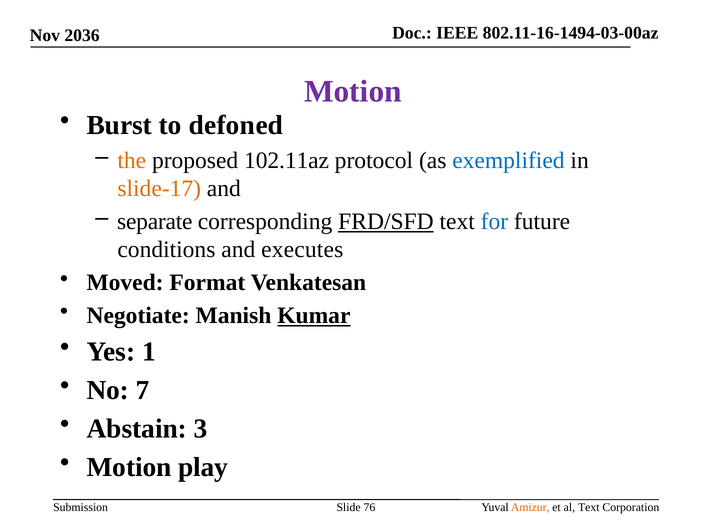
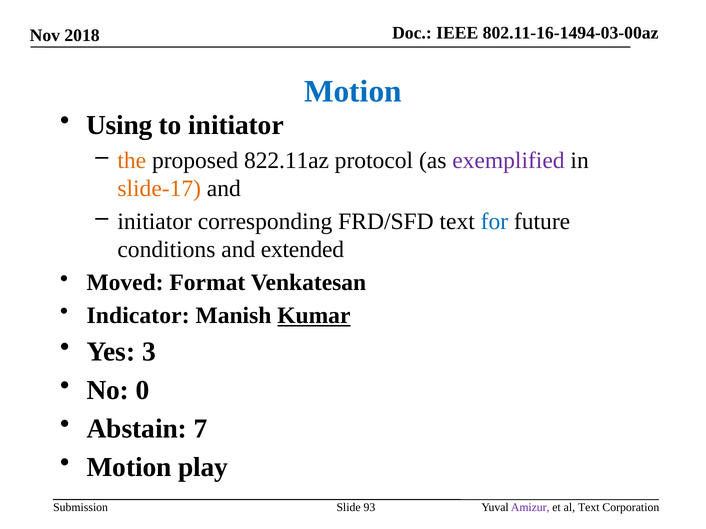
2036: 2036 -> 2018 (82, 35)
Motion colour: purple -> blue (353, 91)
Burst: Burst -> Using (119, 125)
to defoned: defoned -> initiator (236, 125)
102.11az: 102.11az -> 822.11az (287, 161)
exemplified colour: blue -> purple (508, 161)
separate: separate -> initiator (155, 222)
FRD/SFD underline: present -> none (386, 222)
executes: executes -> extended (302, 250)
Negotiate: Negotiate -> Indicator (138, 316)
1: 1 -> 3 (149, 352)
7: 7 -> 0 (143, 391)
3: 3 -> 7 (201, 429)
76: 76 -> 93 (369, 508)
Amizur colour: orange -> purple (530, 508)
